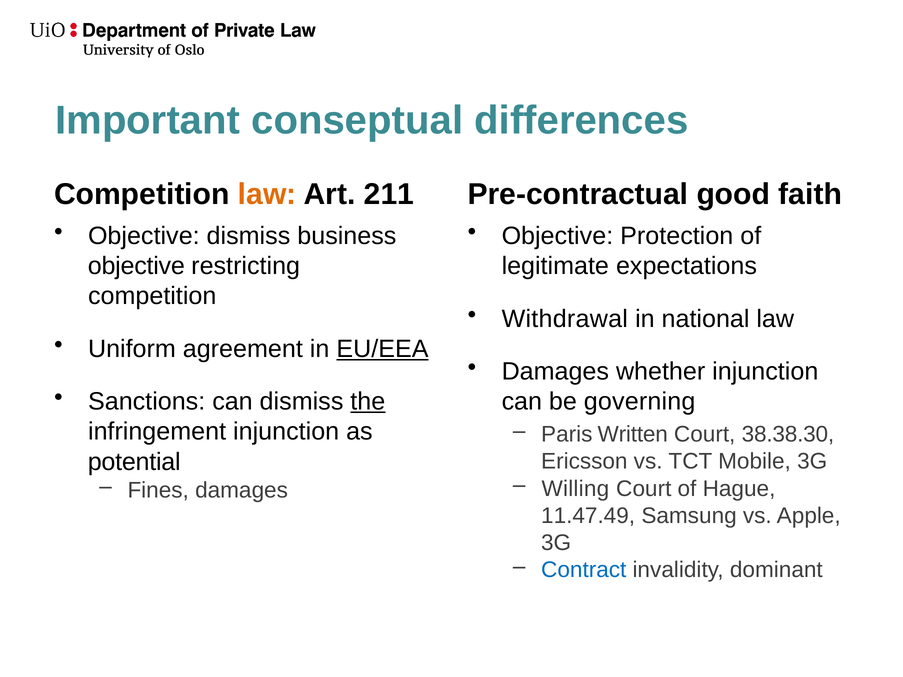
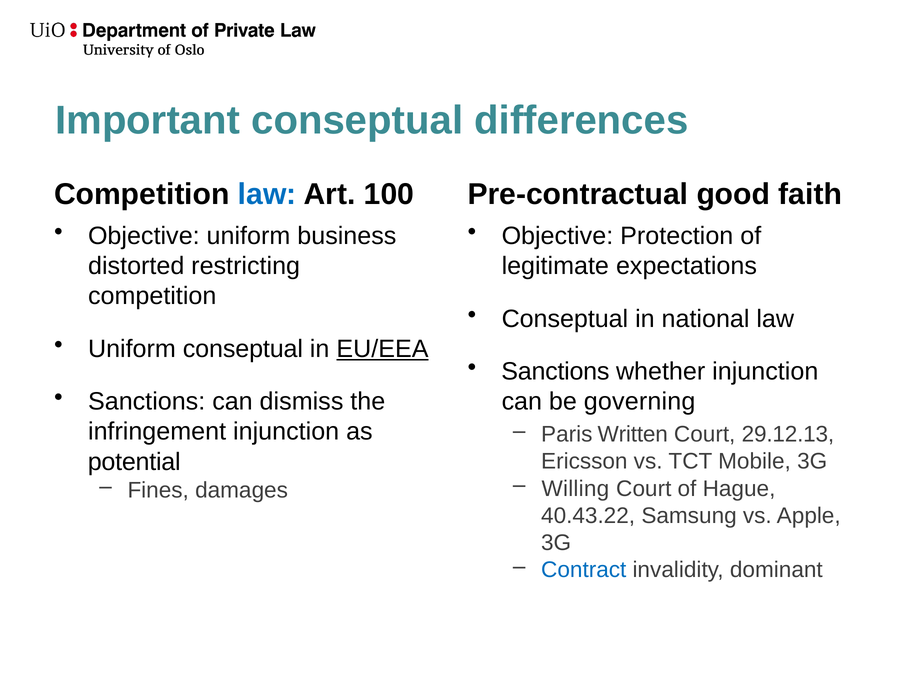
law colour: orange -> blue (267, 194)
211: 211 -> 100 (389, 194)
Objective dismiss: dismiss -> uniform (248, 236)
objective: objective -> distorted (136, 266)
Withdrawal: Withdrawal -> Conseptual (565, 319)
Uniform agreement: agreement -> conseptual (243, 349)
Damages: Damages -> Sanctions (555, 372)
the underline: present -> none (368, 402)
38.38.30: 38.38.30 -> 29.12.13 (788, 435)
11.47.49: 11.47.49 -> 40.43.22 (588, 516)
